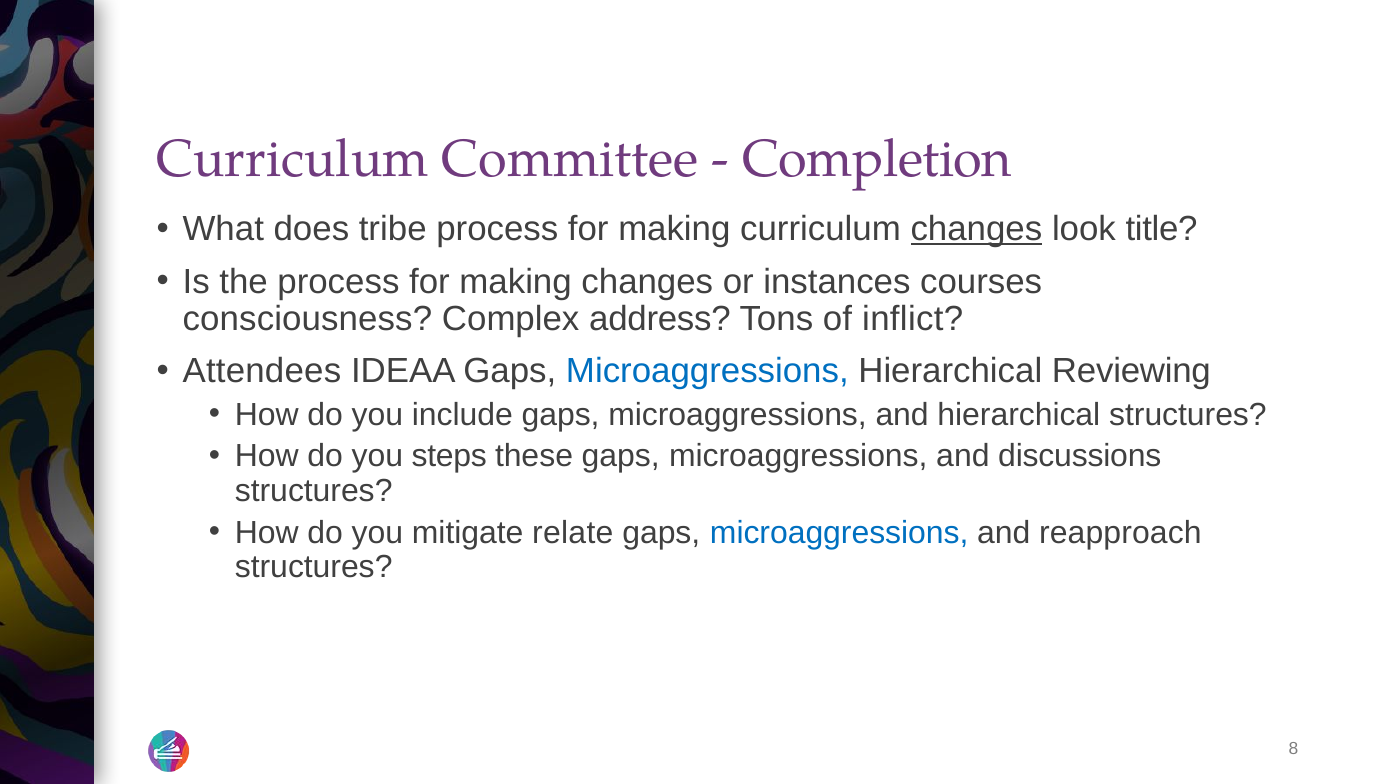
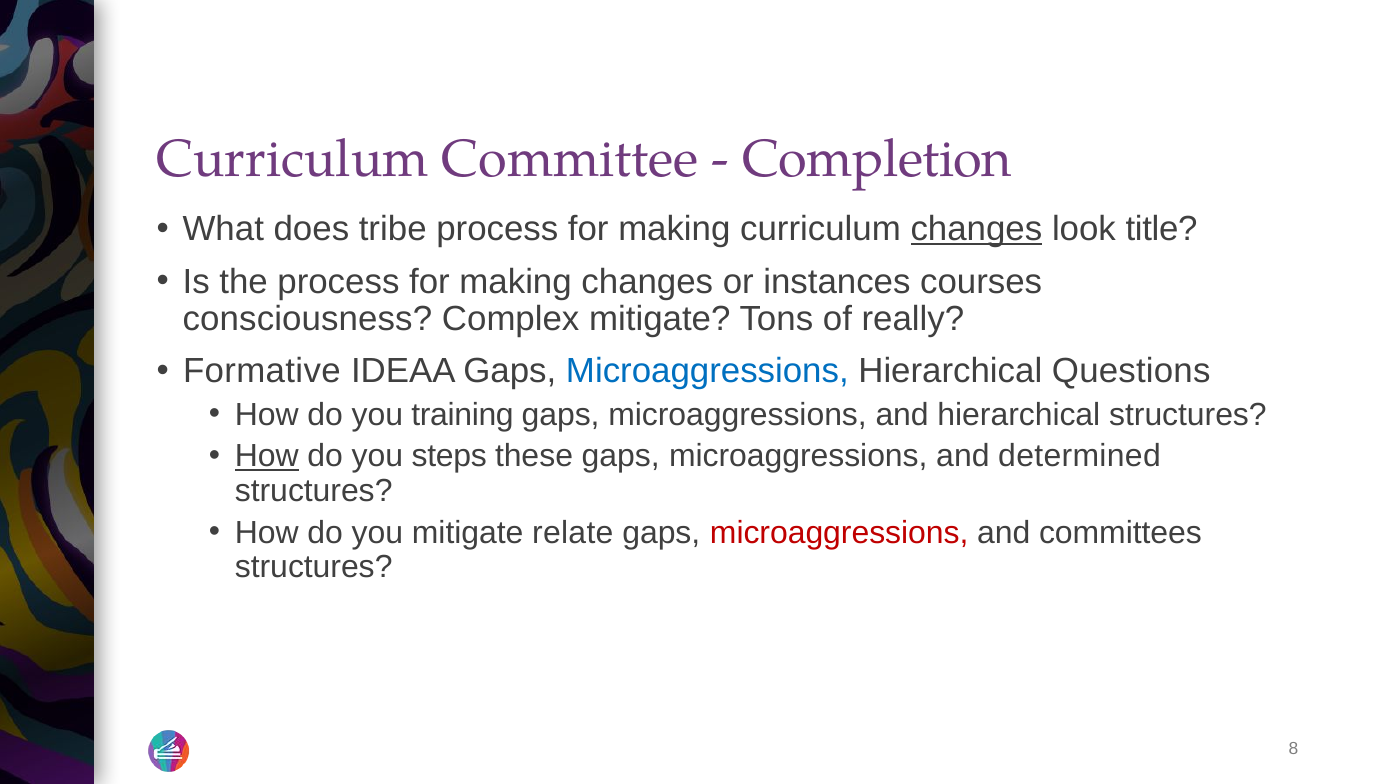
Complex address: address -> mitigate (660, 319)
inflict: inflict -> really (913, 319)
Attendees: Attendees -> Formative (262, 371)
Reviewing: Reviewing -> Questions (1131, 371)
include: include -> training (462, 415)
How underline: none -> present (267, 456)
discussions: discussions -> determined (1079, 456)
microaggressions colour: blue -> red (839, 533)
reapproach: reapproach -> committees (1120, 533)
